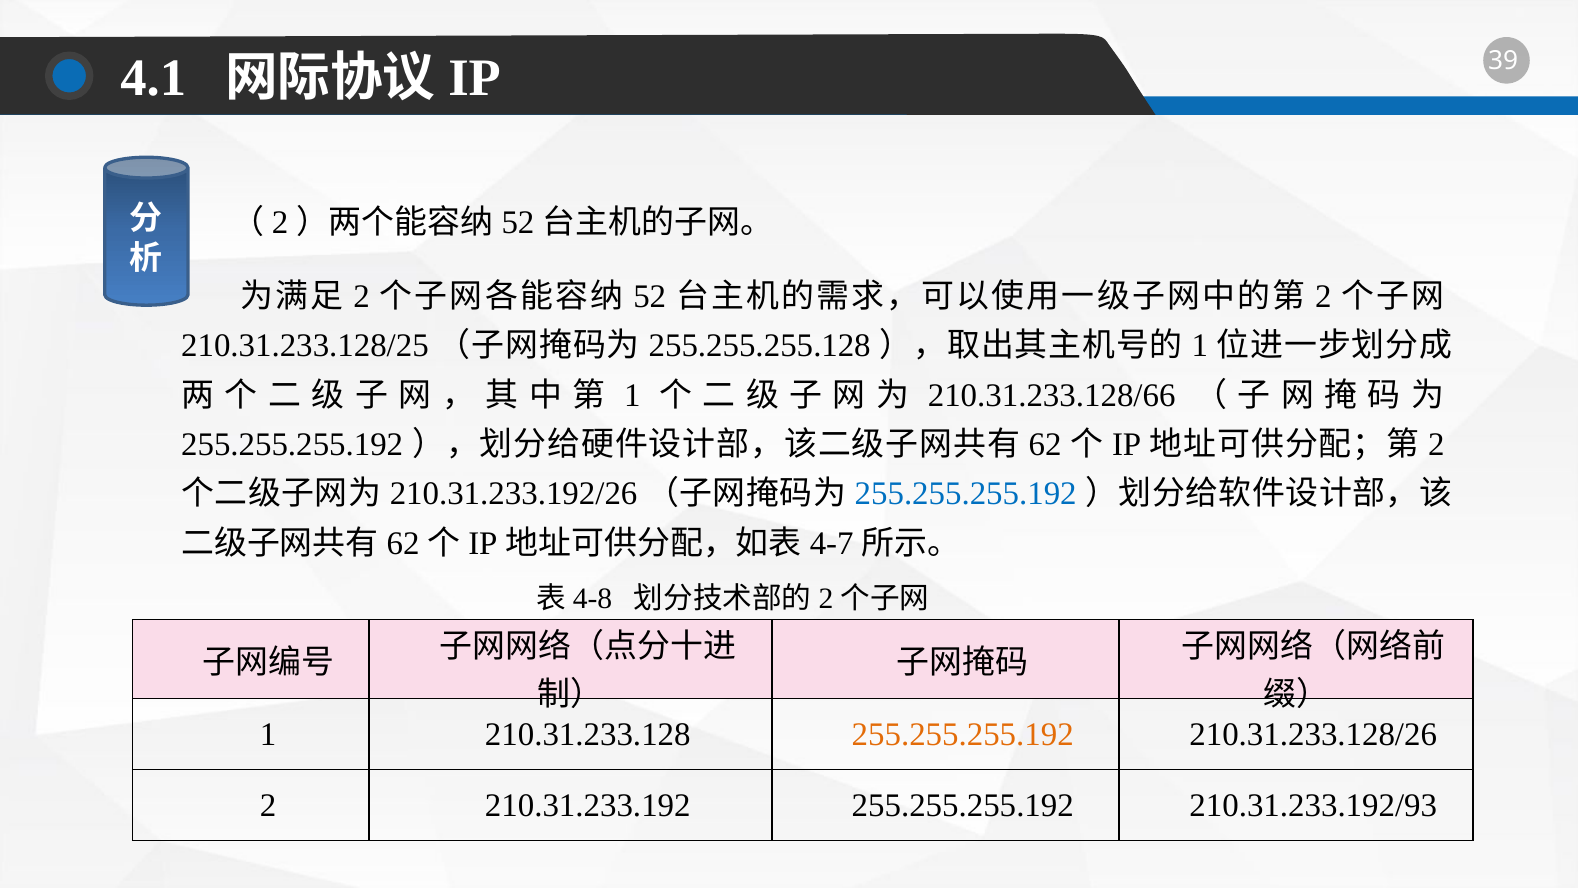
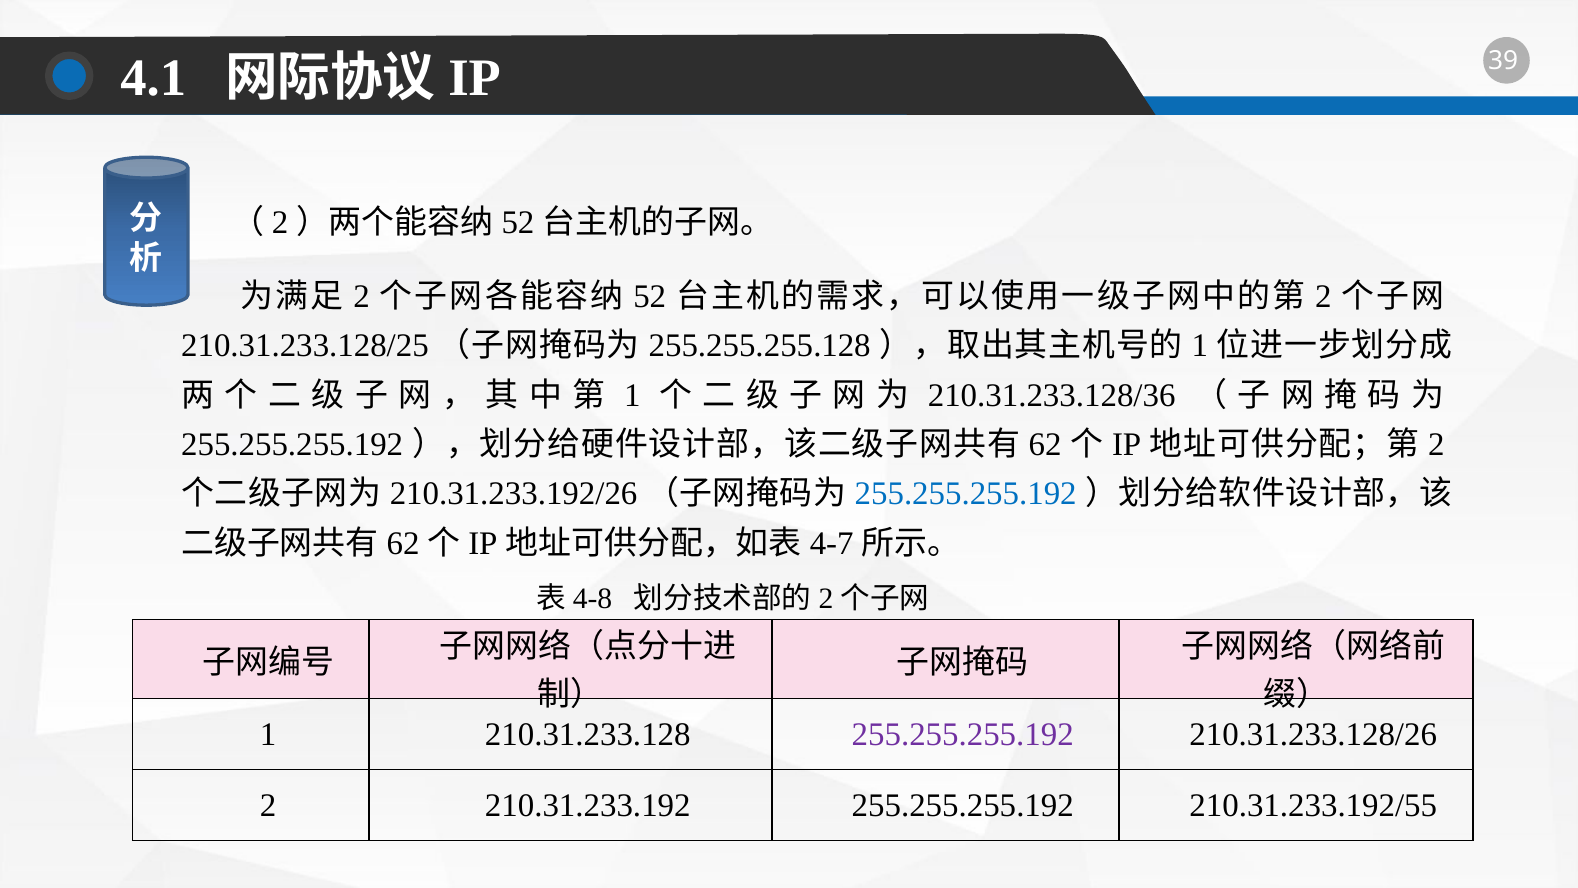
210.31.233.128/66: 210.31.233.128/66 -> 210.31.233.128/36 (1052, 395)
255.255.255.192 colour: orange -> purple (963, 734)
210.31.233.192/93: 210.31.233.192/93 -> 210.31.233.192/55 (1313, 805)
